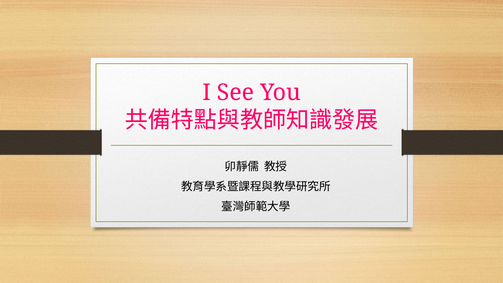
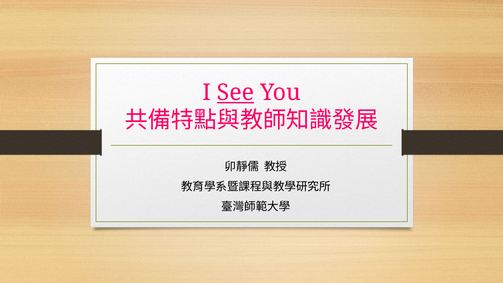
See underline: none -> present (235, 93)
